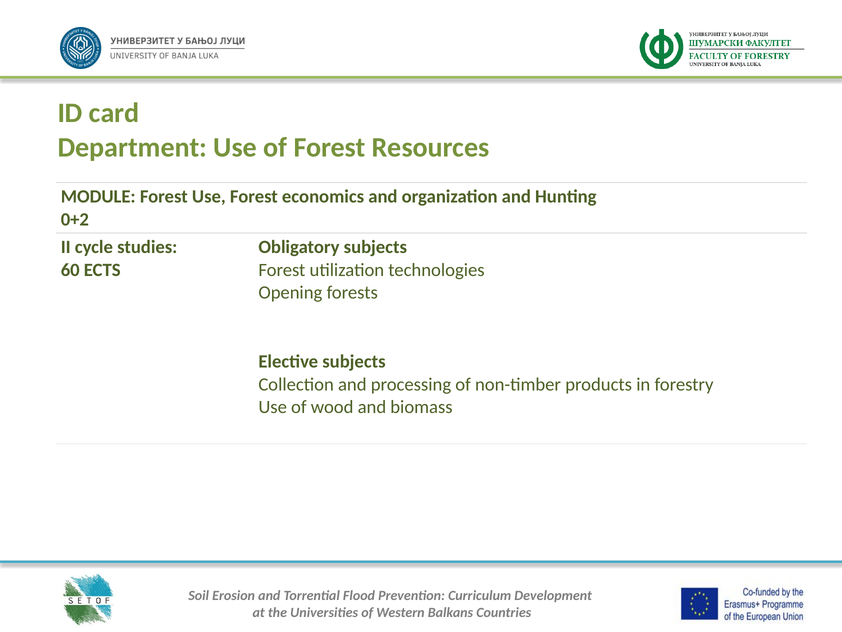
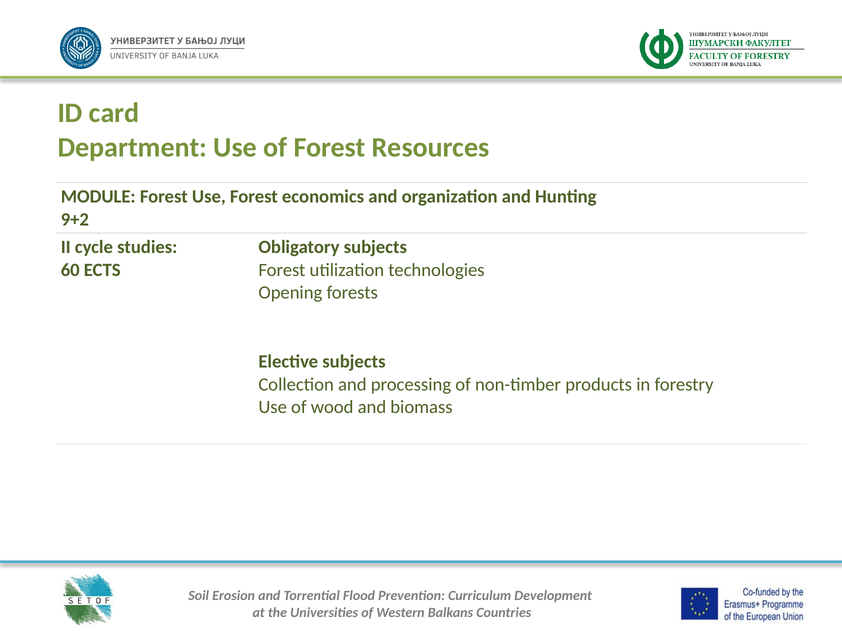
0+2: 0+2 -> 9+2 (75, 219)
